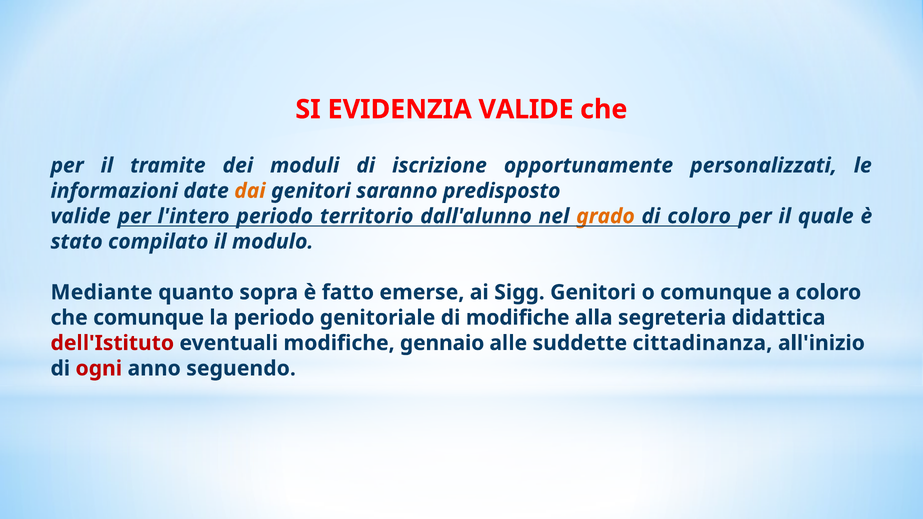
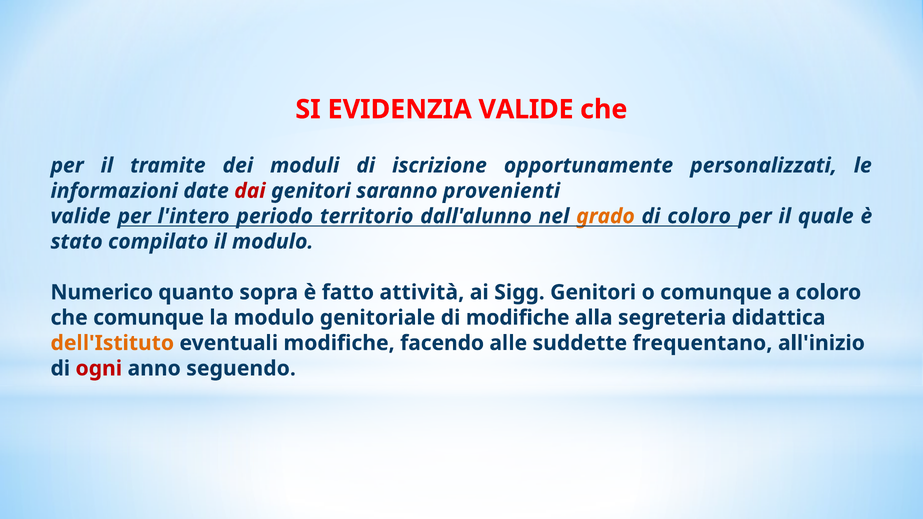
dai colour: orange -> red (250, 191)
predisposto: predisposto -> provenienti (502, 191)
Mediante: Mediante -> Numerico (102, 292)
emerse: emerse -> attività (422, 292)
la periodo: periodo -> modulo (274, 318)
dell'Istituto colour: red -> orange (112, 343)
gennaio: gennaio -> facendo (442, 343)
cittadinanza: cittadinanza -> frequentano (702, 343)
